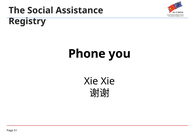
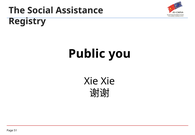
Phone: Phone -> Public (87, 54)
